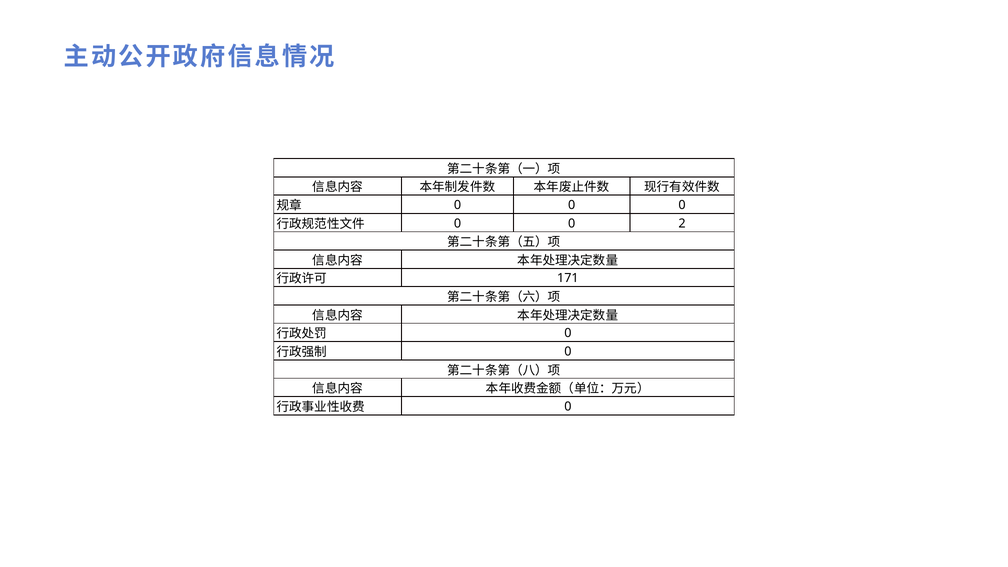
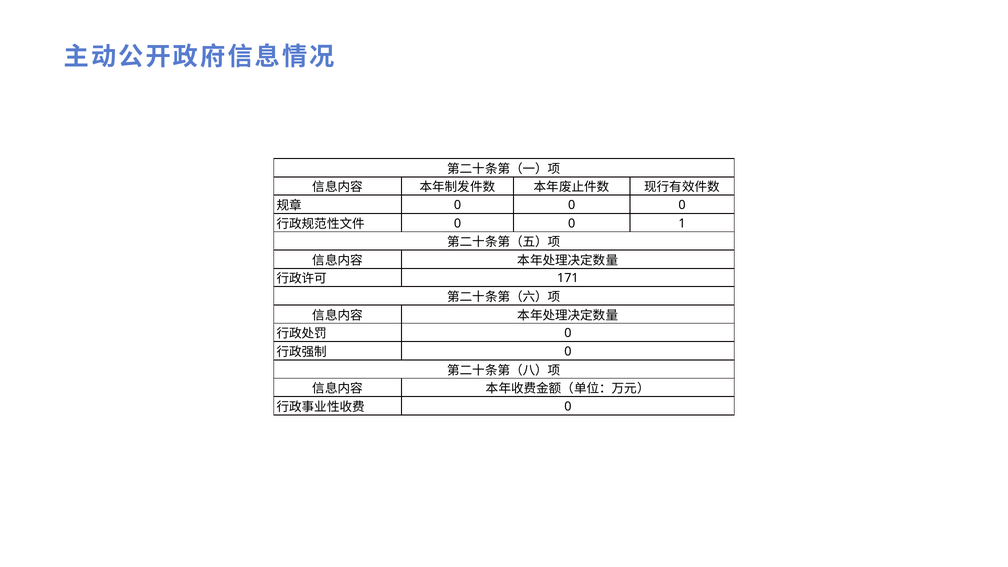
2: 2 -> 1 (682, 223)
